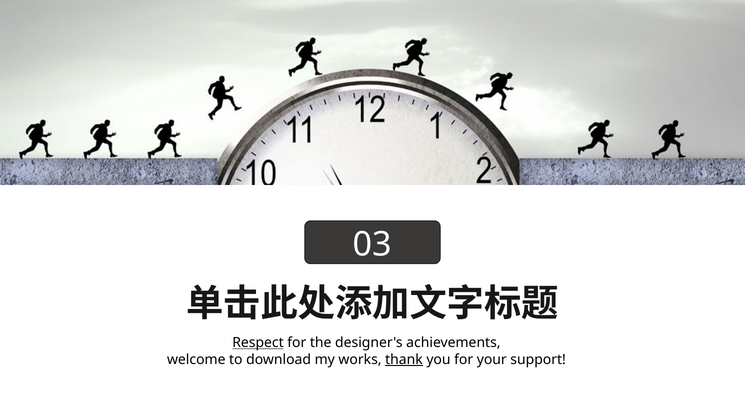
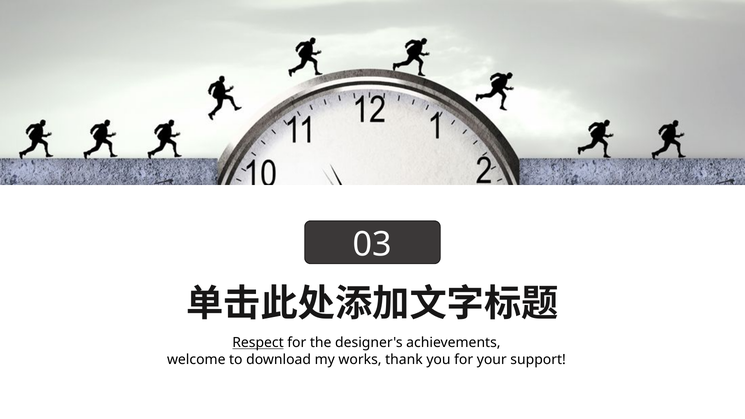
thank underline: present -> none (404, 360)
